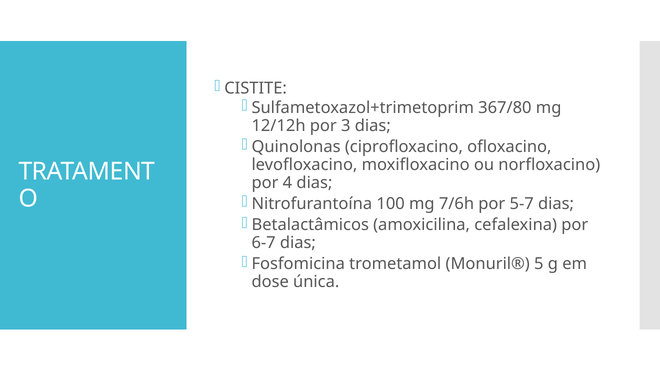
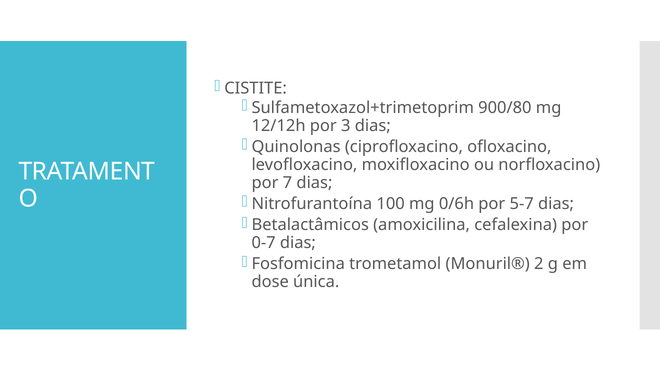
367/80: 367/80 -> 900/80 (505, 108)
4: 4 -> 7 (287, 183)
7/6h: 7/6h -> 0/6h (457, 204)
6-7: 6-7 -> 0-7 (264, 243)
5: 5 -> 2 (539, 264)
